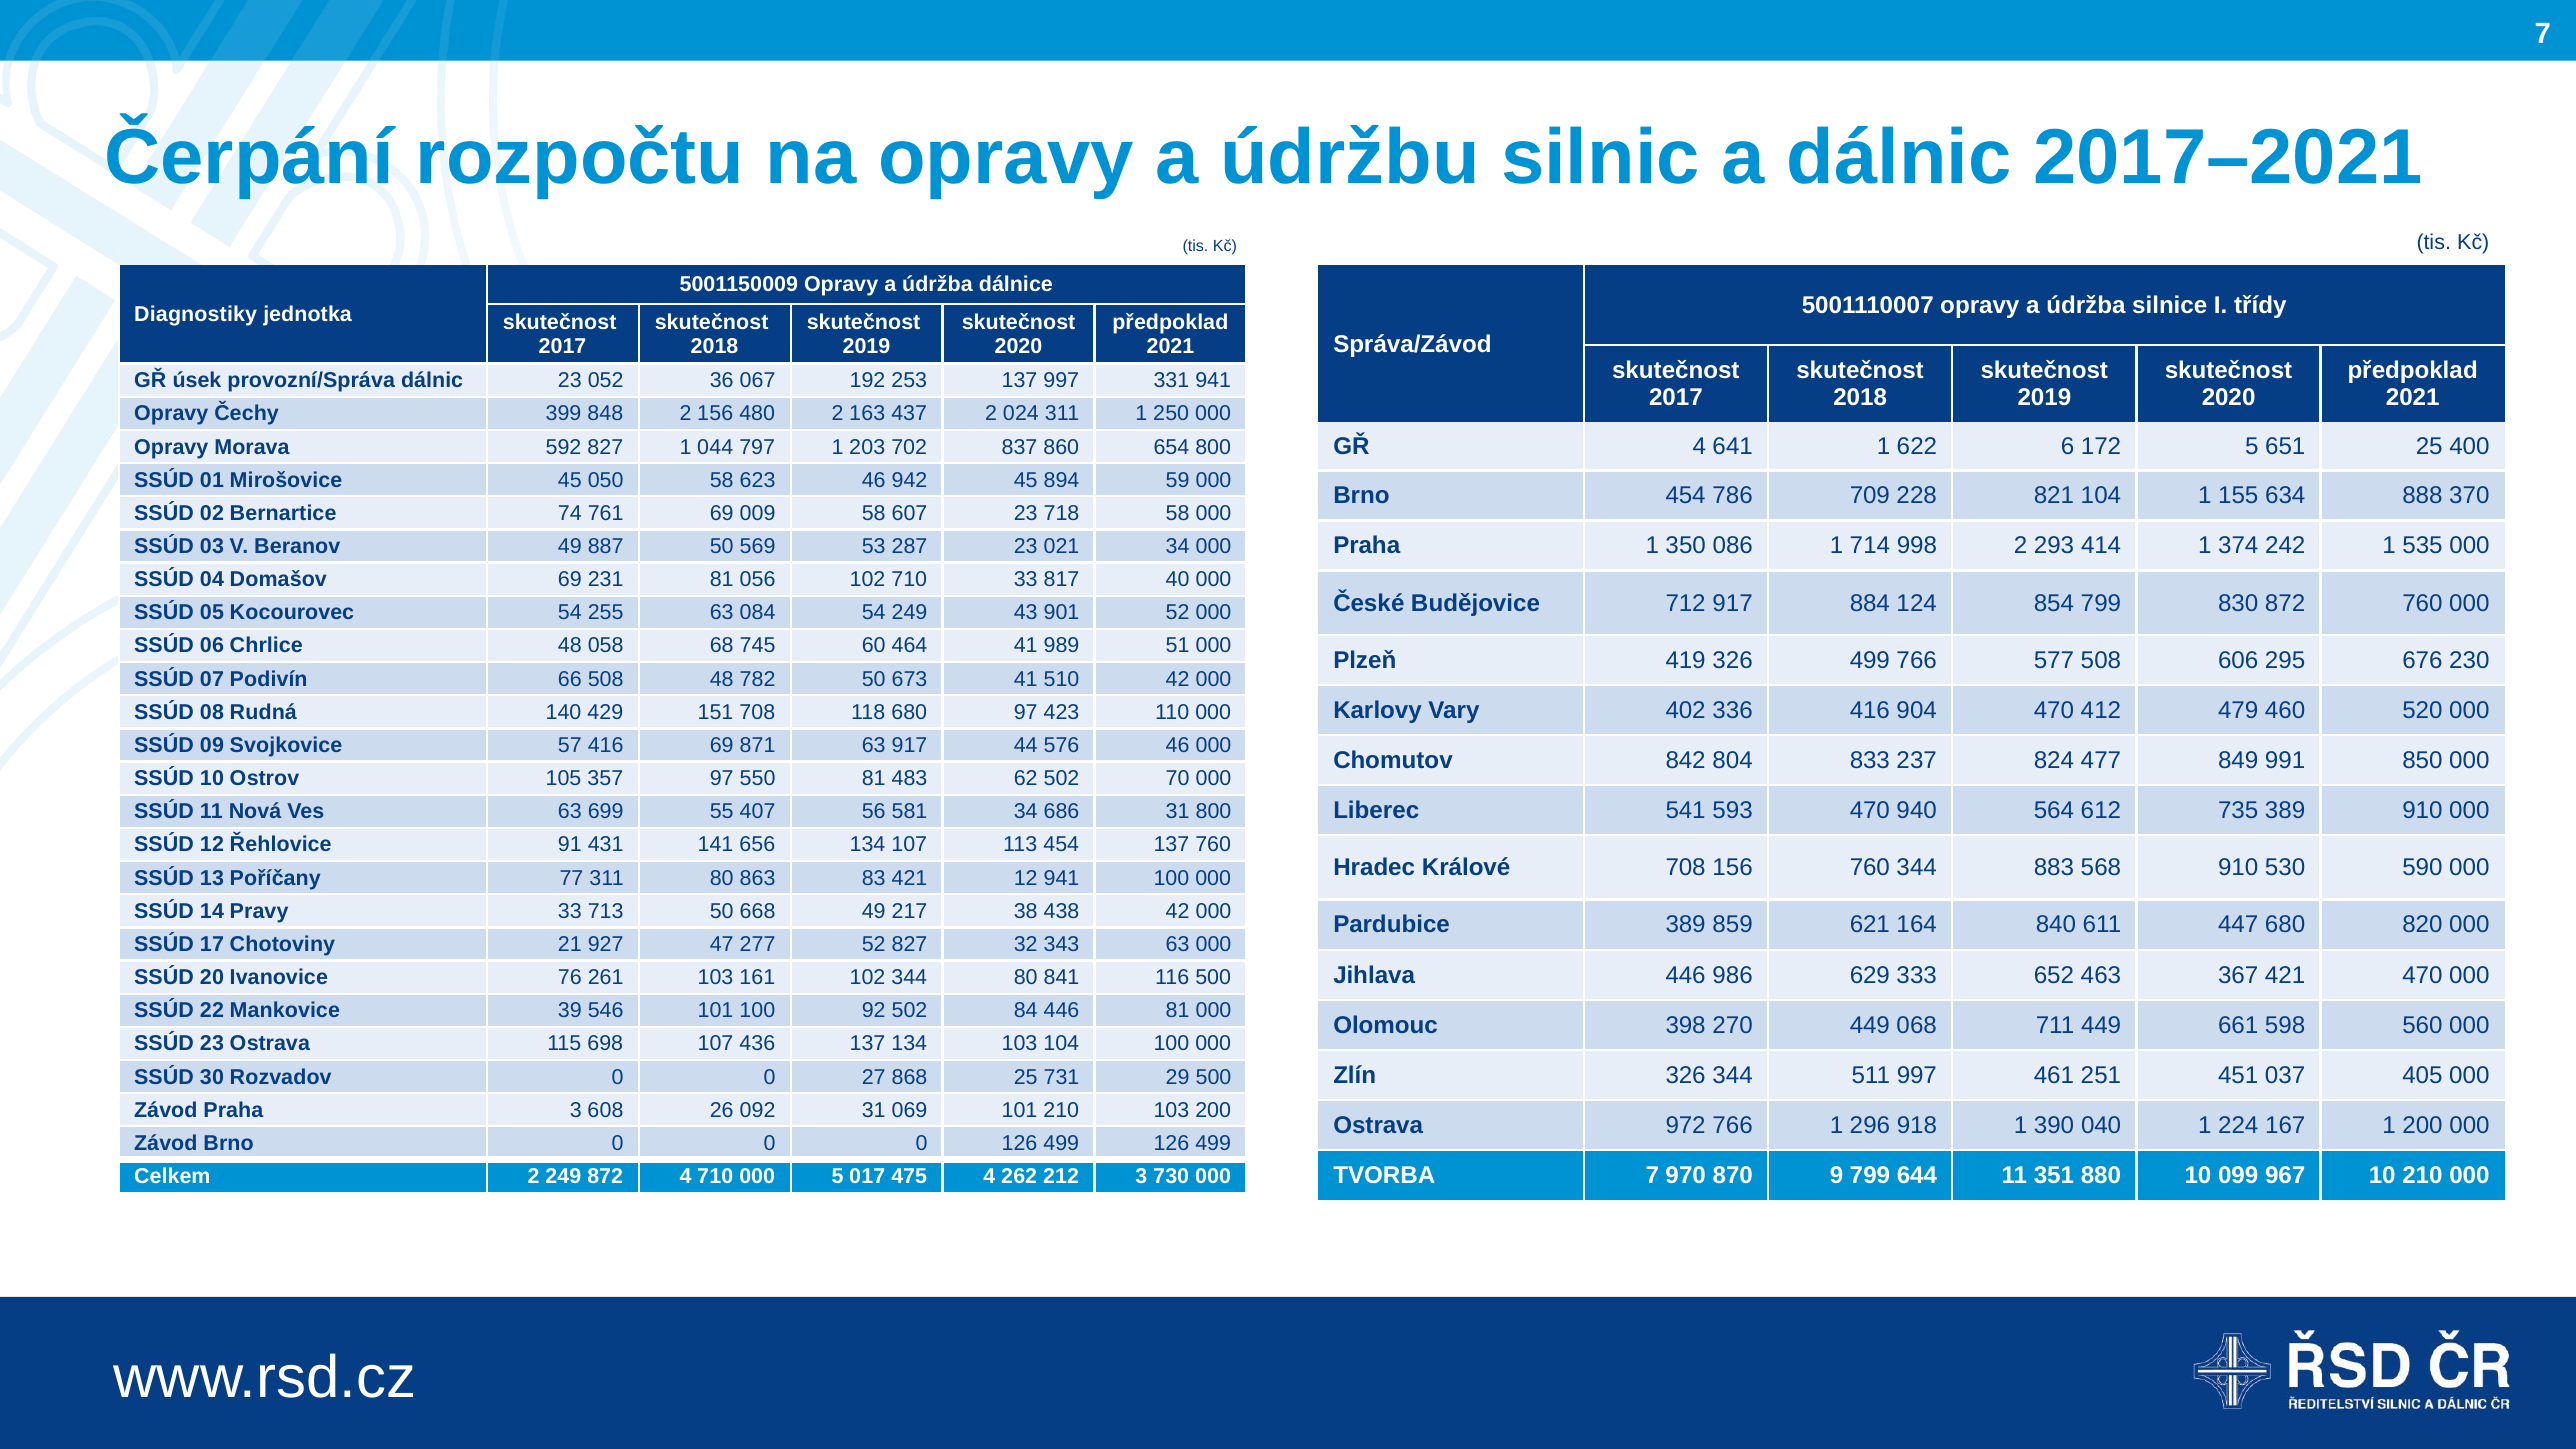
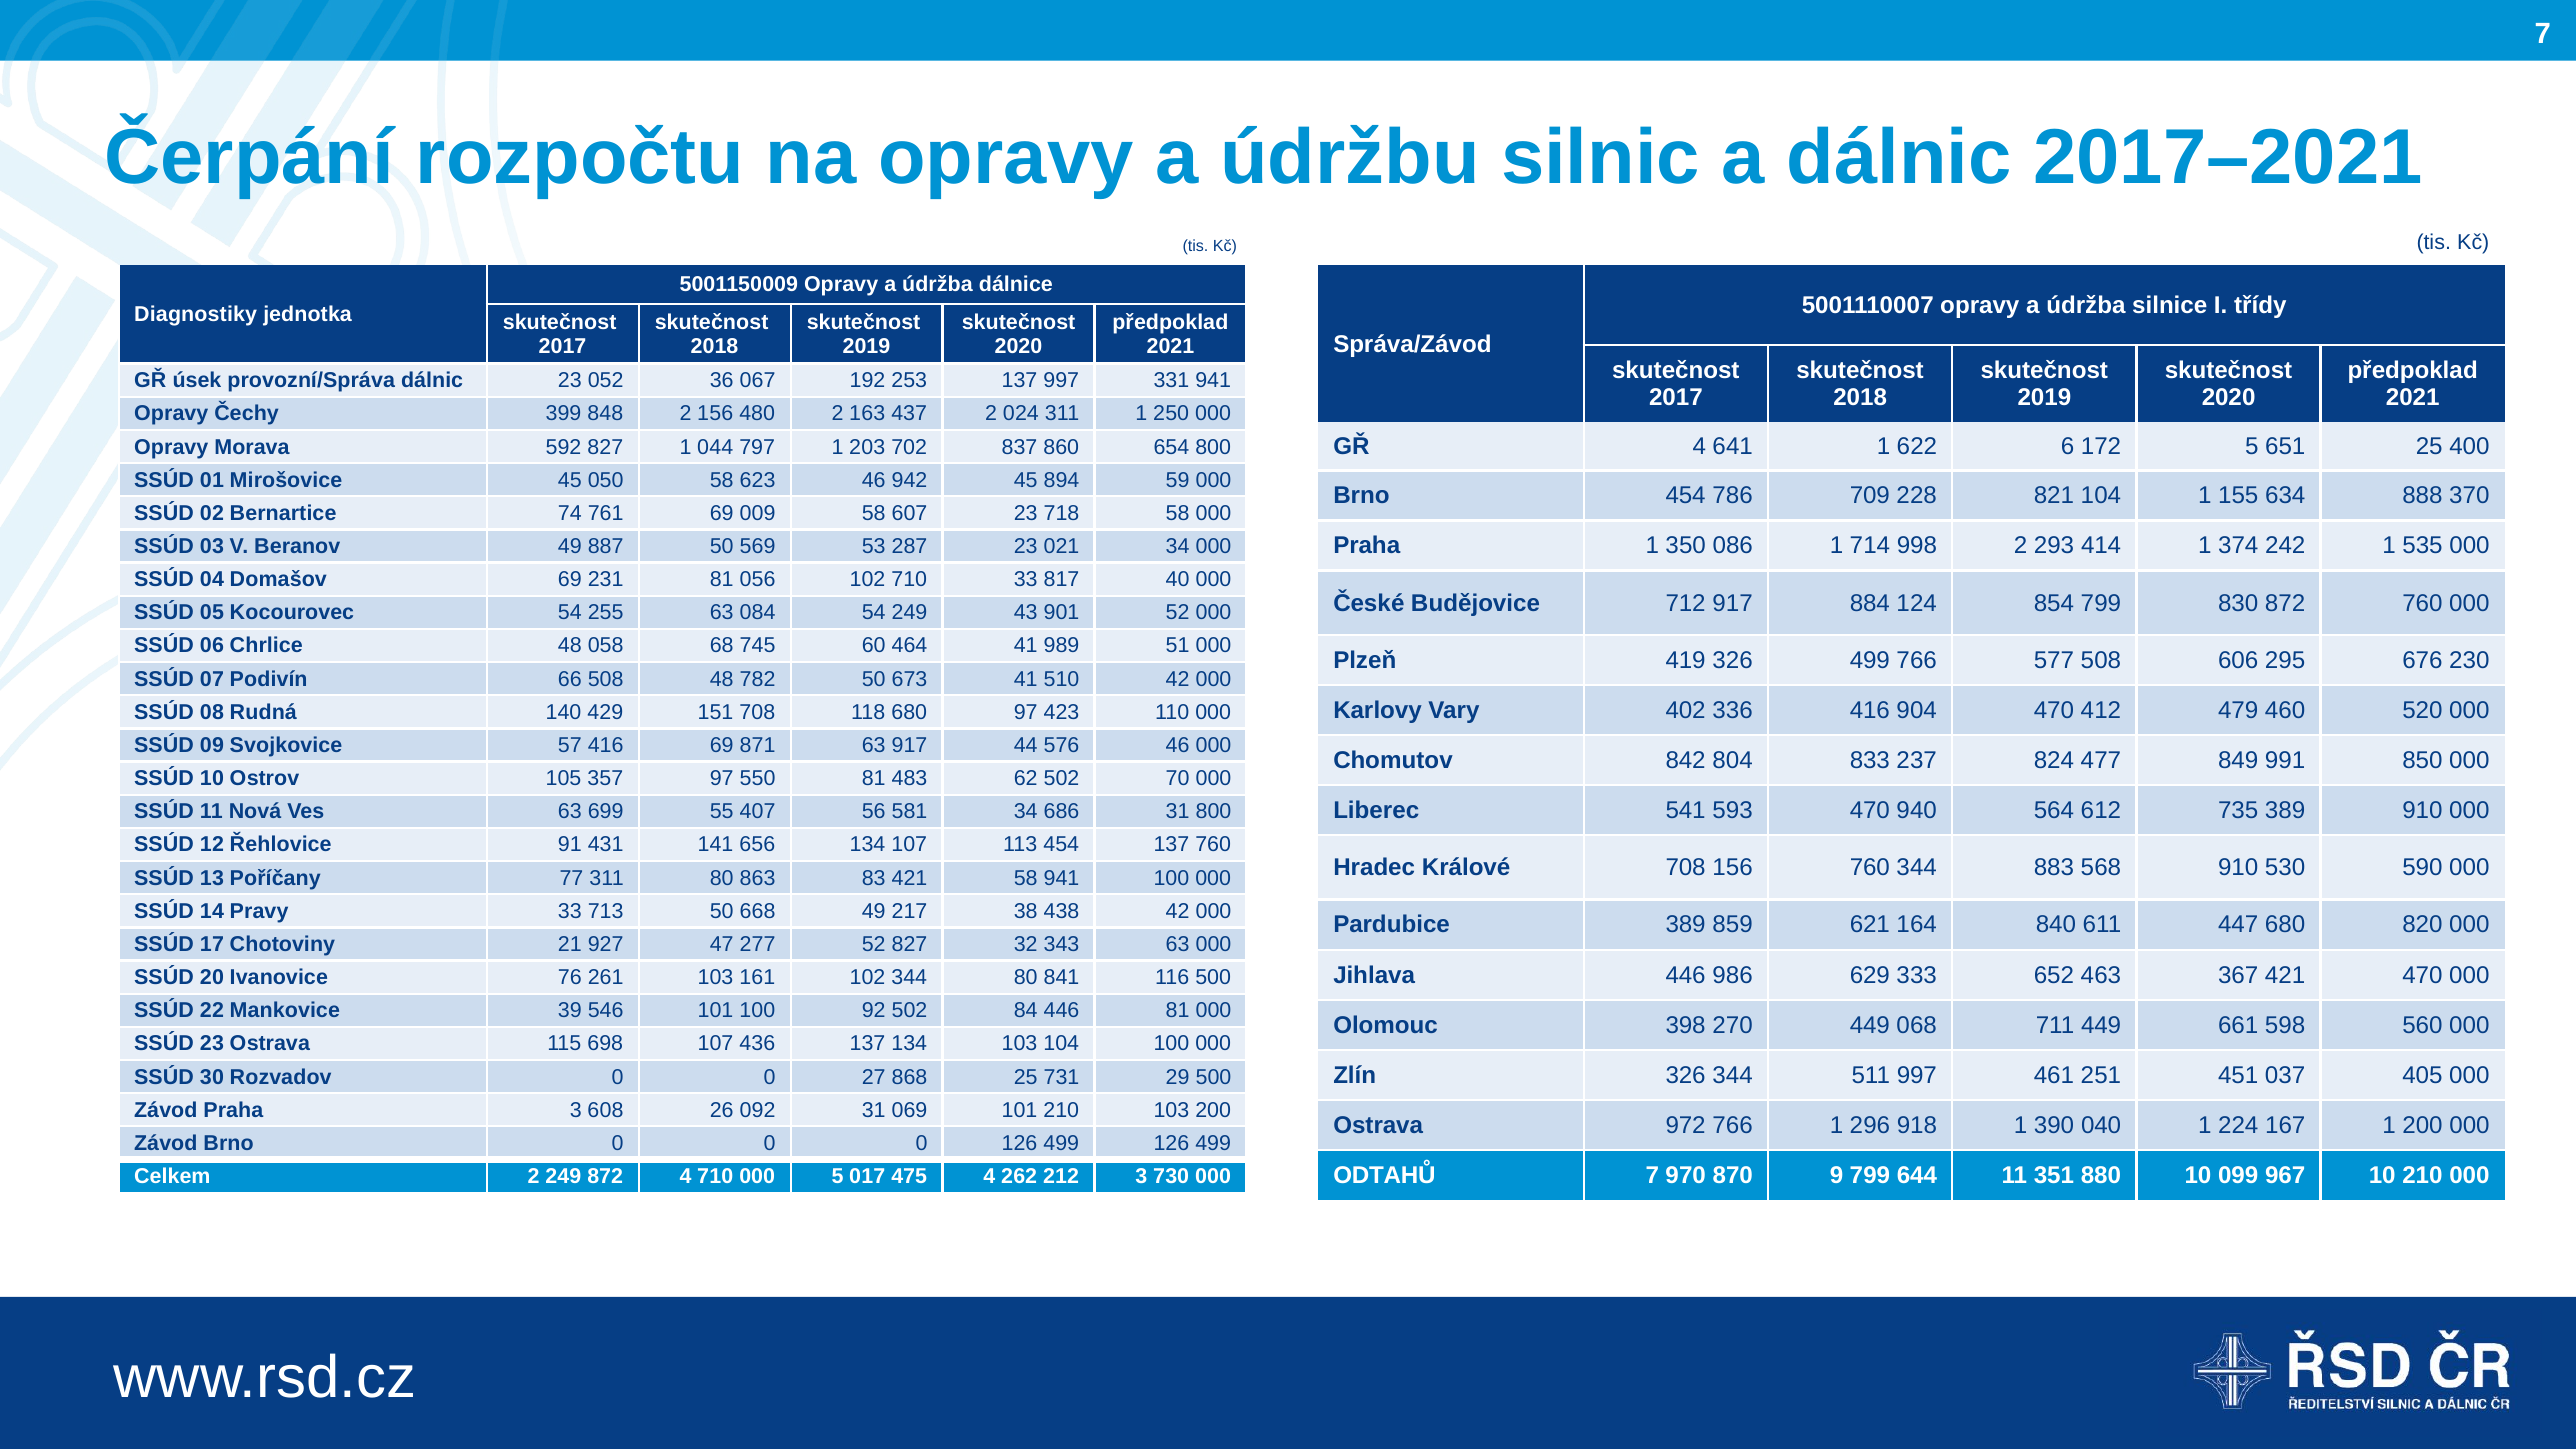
421 12: 12 -> 58 (1026, 878)
TVORBA: TVORBA -> ODTAHŮ (1384, 1176)
